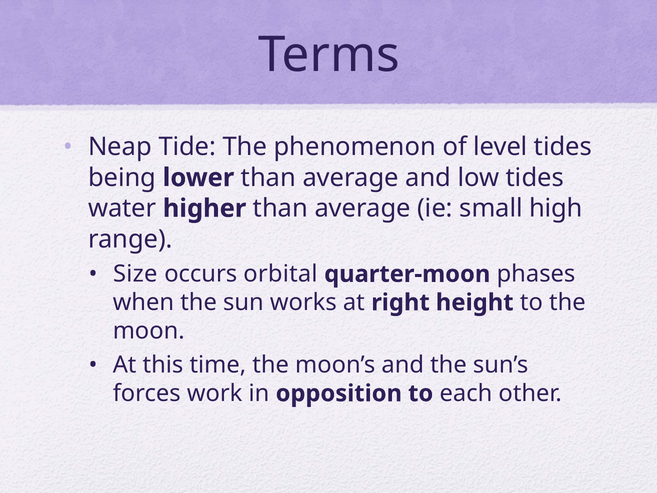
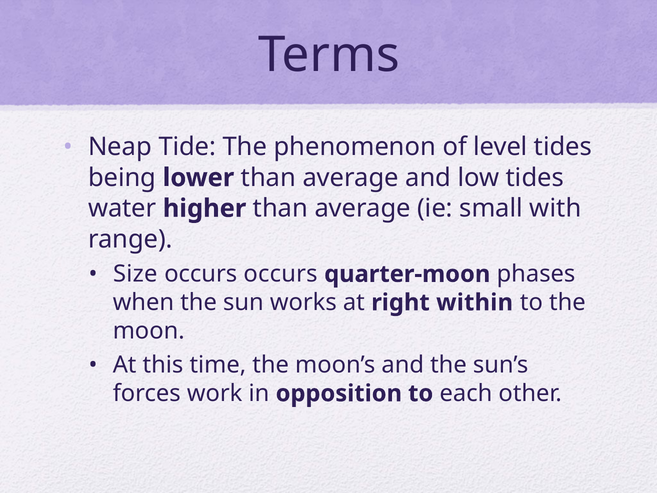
high: high -> with (556, 208)
occurs orbital: orbital -> occurs (280, 274)
height: height -> within (475, 302)
